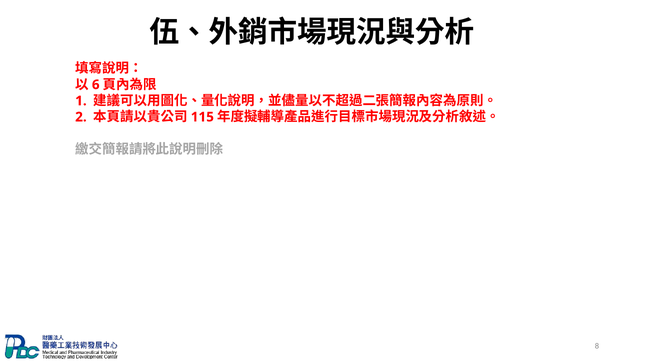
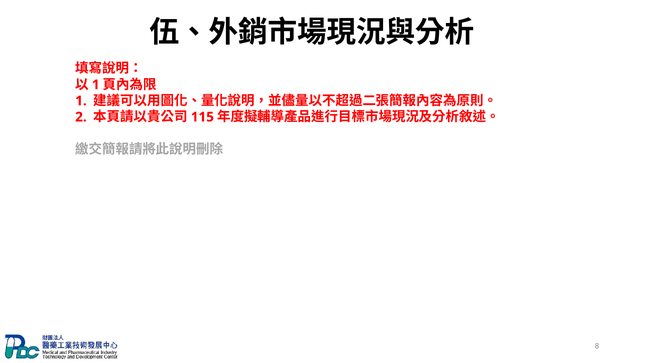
6: 6 -> 1 (96, 85)
